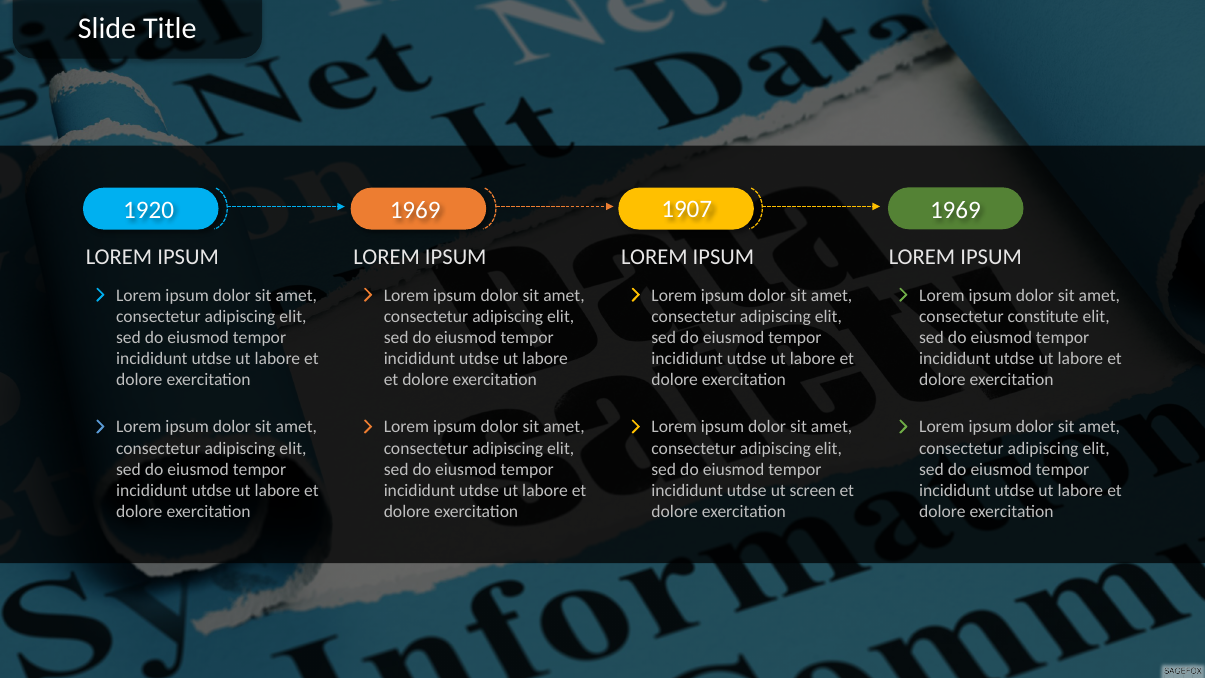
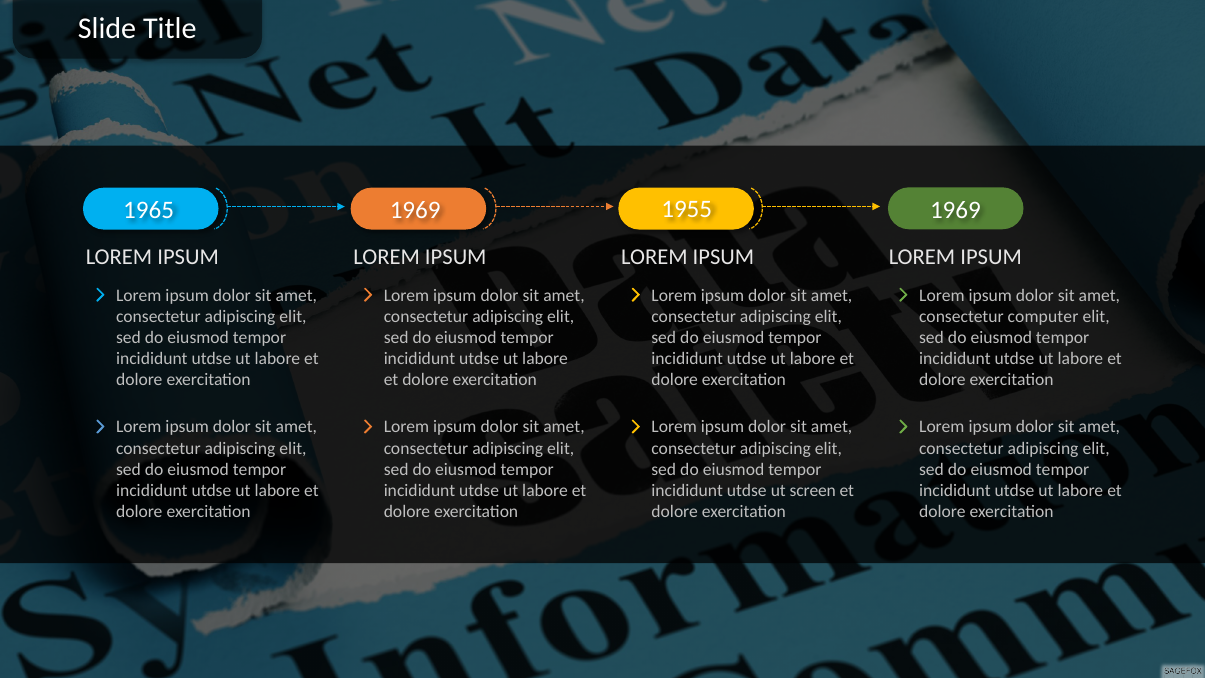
1920: 1920 -> 1965 (149, 210)
1907: 1907 -> 1955 (687, 209)
constitute: constitute -> computer (1043, 316)
